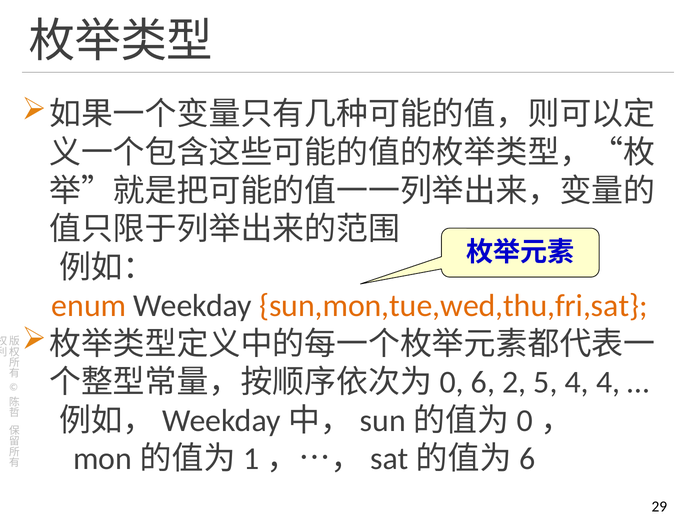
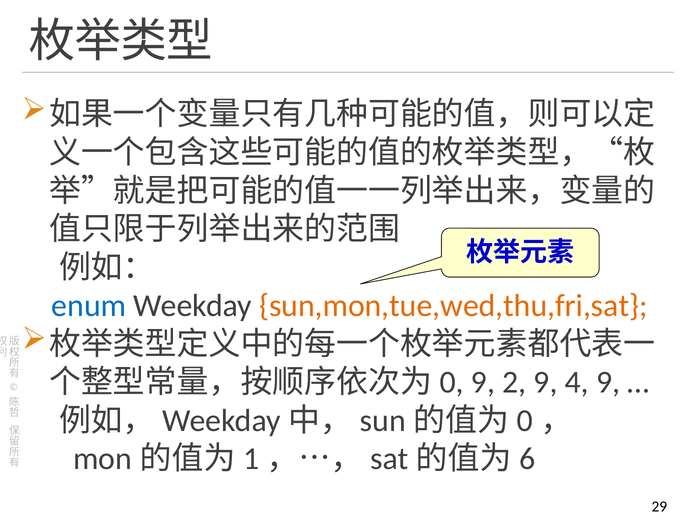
enum colour: orange -> blue (89, 306)
6: 6 -> 9 (483, 382)
2 5: 5 -> 9 (545, 382)
4 4: 4 -> 9 (608, 382)
